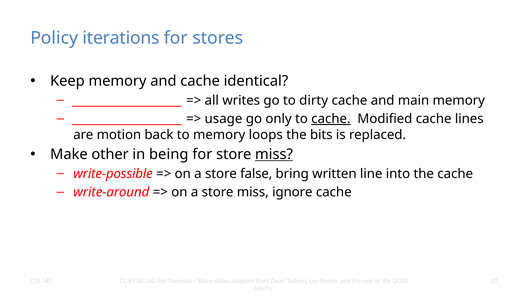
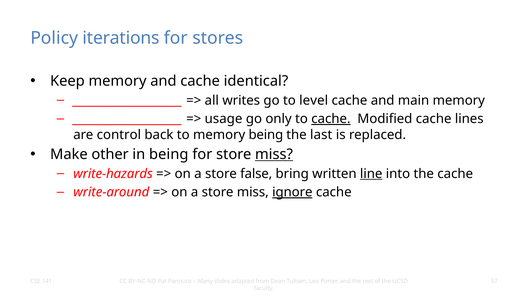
dirty: dirty -> level (314, 100)
motion: motion -> control (119, 135)
memory loops: loops -> being (266, 135)
bits: bits -> last (321, 135)
write-possible: write-possible -> write-hazards (113, 174)
line underline: none -> present (371, 174)
ignore underline: none -> present (292, 192)
